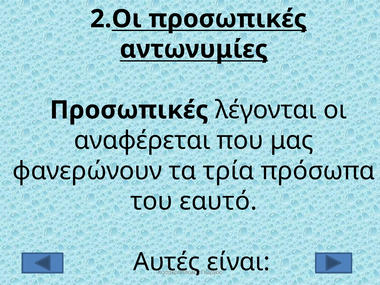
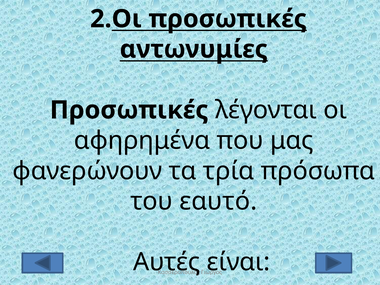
αναφέρεται: αναφέρεται -> αφηρημένα (142, 140)
